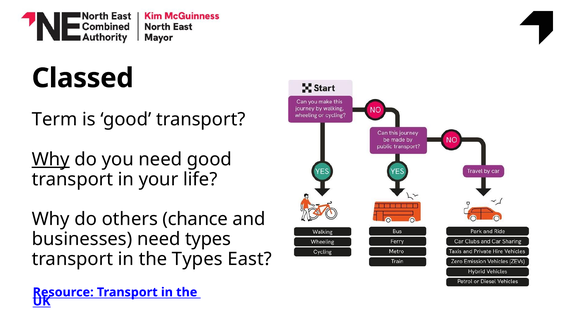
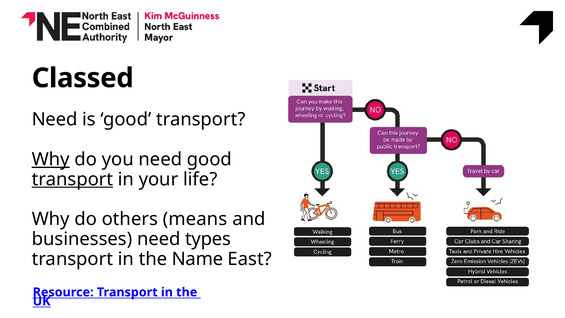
Term: Term -> Need (55, 119)
transport underline: none -> present (72, 179)
chance: chance -> means (195, 219)
the Types: Types -> Name (197, 259)
